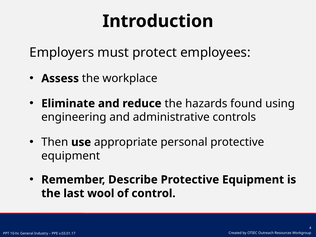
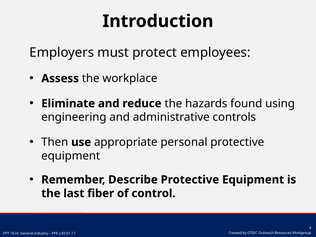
wool: wool -> fiber (101, 193)
